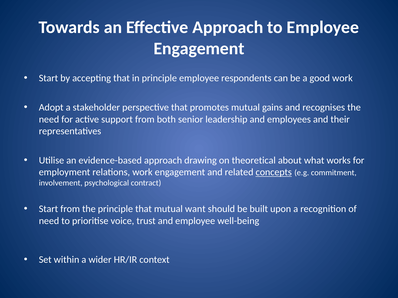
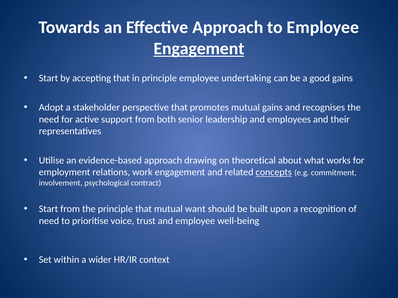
Engagement underline: none -> present (199, 49)
respondents: respondents -> undertaking (246, 78)
good work: work -> gains (343, 78)
